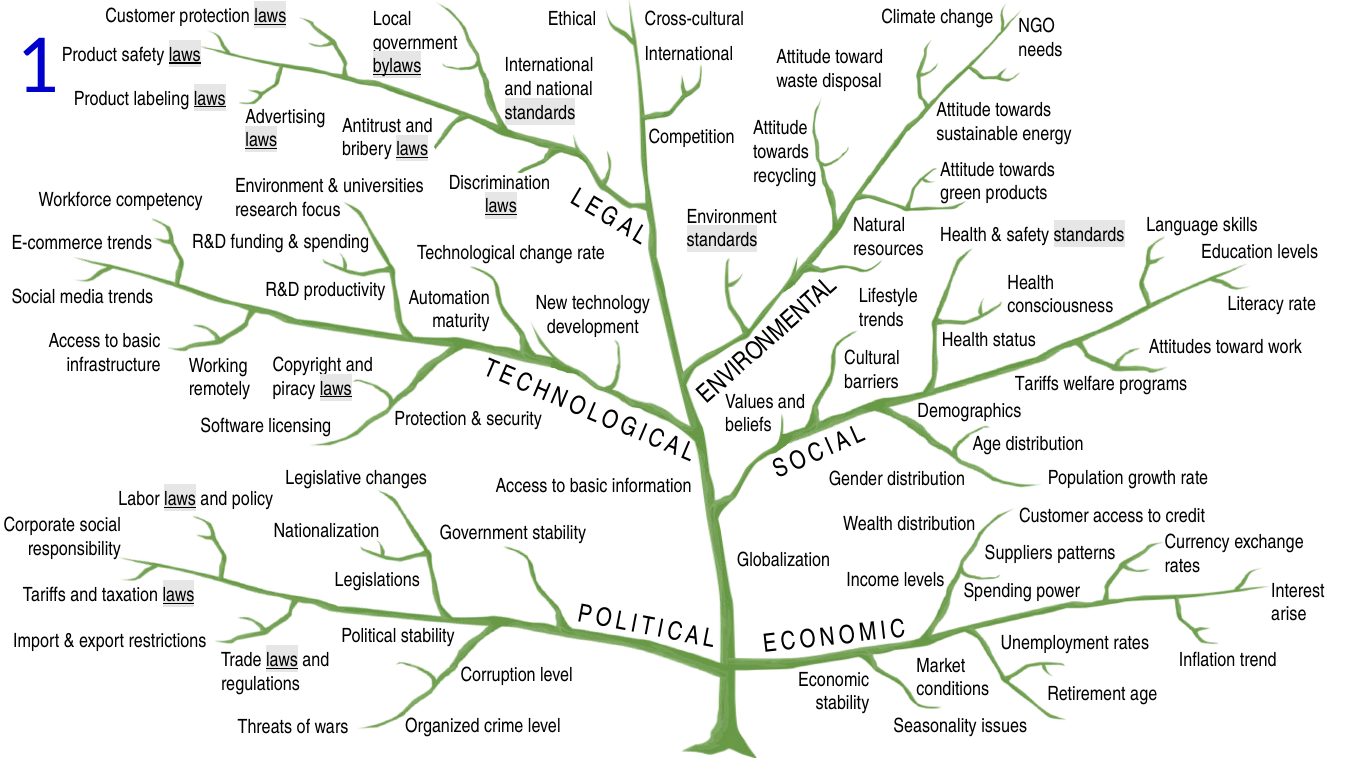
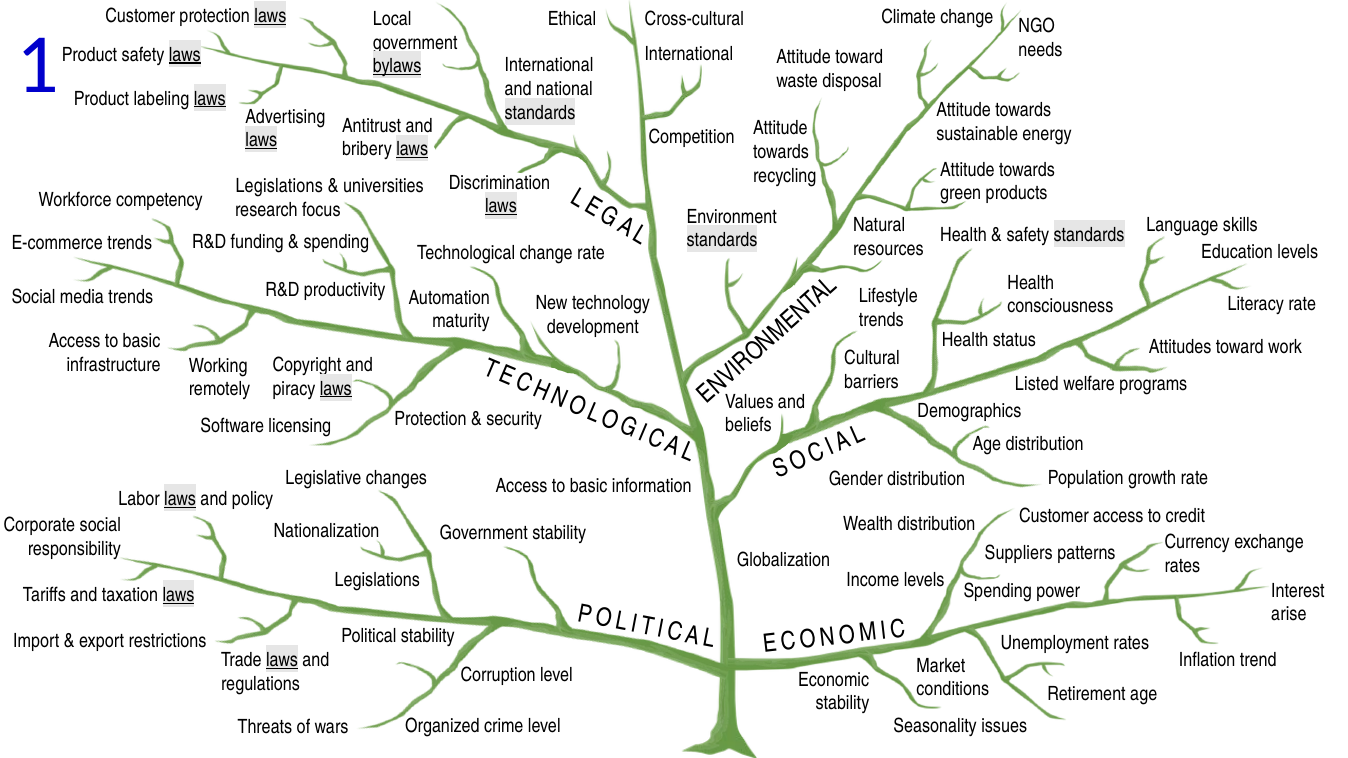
Environment: Environment -> Legislations (279, 186)
Tariffs: Tariffs -> Listed (1037, 384)
